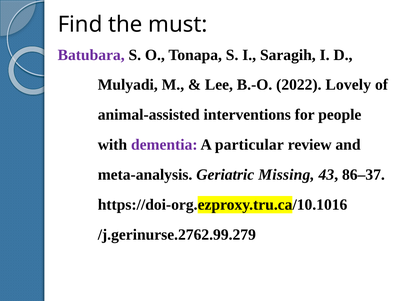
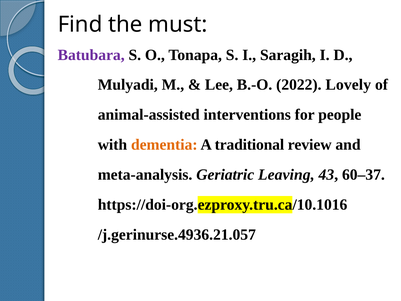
dementia colour: purple -> orange (164, 145)
particular: particular -> traditional (249, 145)
Missing: Missing -> Leaving (286, 175)
86–37: 86–37 -> 60–37 (363, 175)
/j.gerinurse.2762.99.279: /j.gerinurse.2762.99.279 -> /j.gerinurse.4936.21.057 (177, 235)
